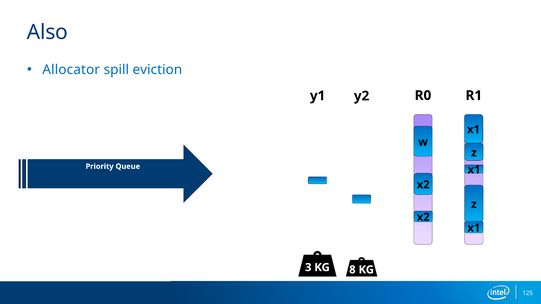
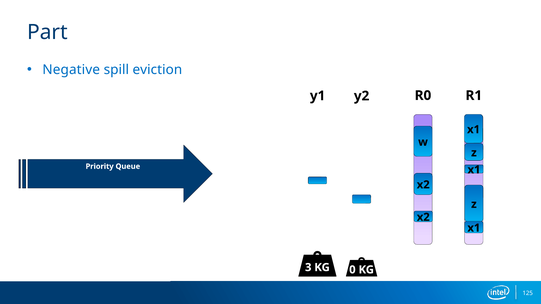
Also: Also -> Part (47, 32)
Allocator: Allocator -> Negative (71, 70)
8: 8 -> 0 (352, 270)
